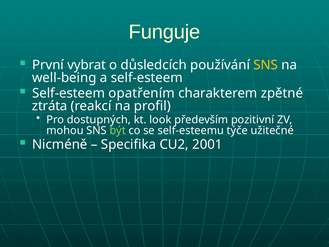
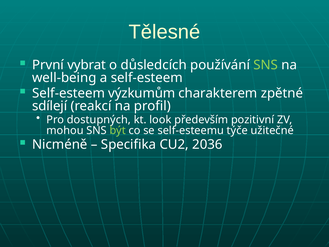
Funguje: Funguje -> Tělesné (164, 32)
SNS colour: yellow -> light green (266, 65)
opatřením: opatřením -> výzkumům (142, 93)
ztráta: ztráta -> sdílejí (50, 106)
2001: 2001 -> 2036 (207, 144)
